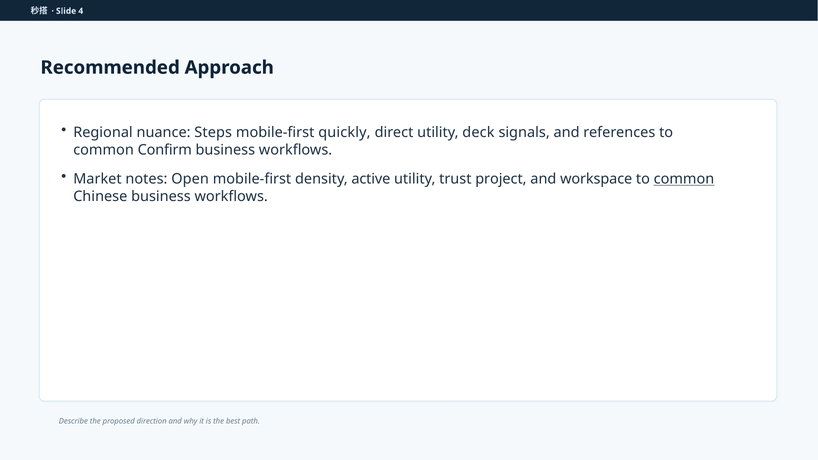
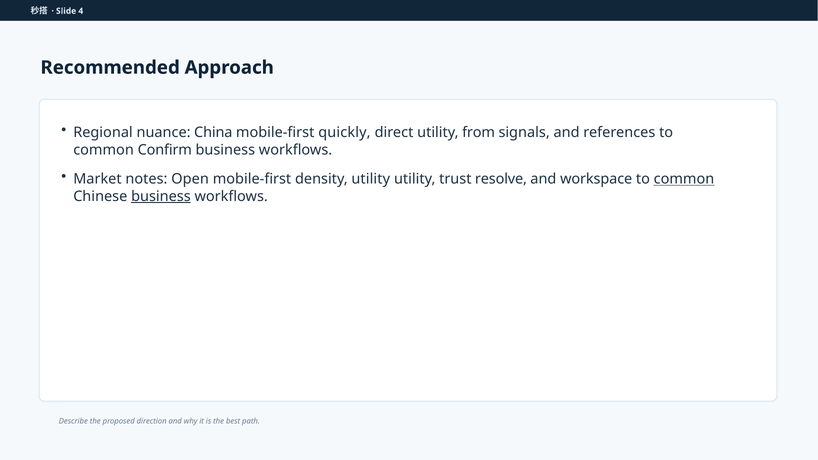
Steps: Steps -> China (213, 132)
deck: deck -> from (479, 132)
density active: active -> utility (371, 179)
project: project -> resolve (501, 179)
business underline: none -> present (161, 196)
